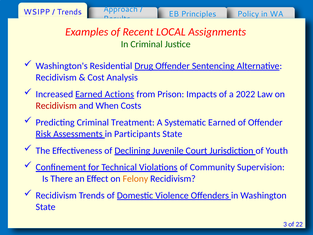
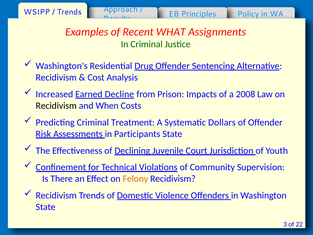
LOCAL: LOCAL -> WHAT (171, 32)
Actions: Actions -> Decline (119, 94)
2022: 2022 -> 2008 (245, 94)
Recidivism colour: red -> black (56, 106)
Systematic Earned: Earned -> Dollars (222, 122)
